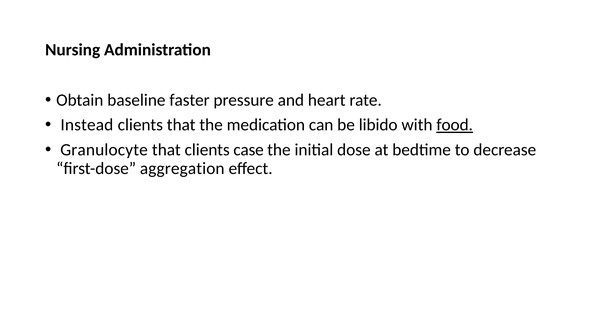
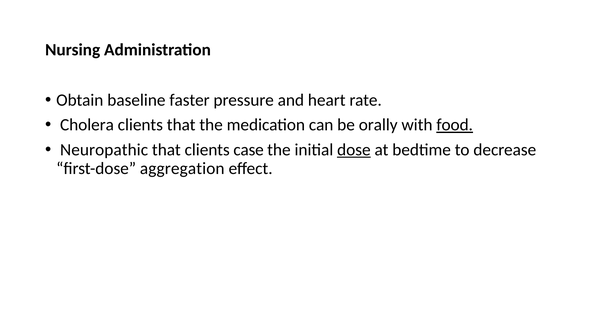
Instead: Instead -> Cholera (87, 125)
libido: libido -> orally (378, 125)
Granulocyte: Granulocyte -> Neuropathic (104, 150)
dose underline: none -> present (354, 150)
